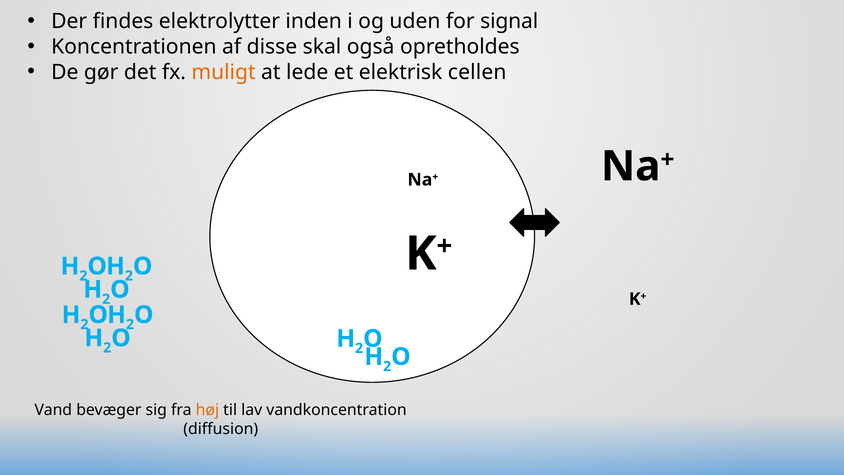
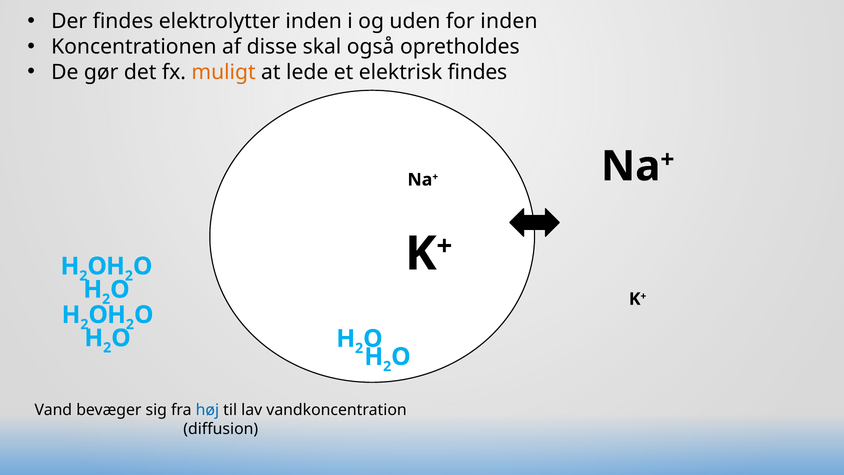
for signal: signal -> inden (509, 21)
elektrisk cellen: cellen -> findes (477, 72)
høj colour: orange -> blue (207, 410)
